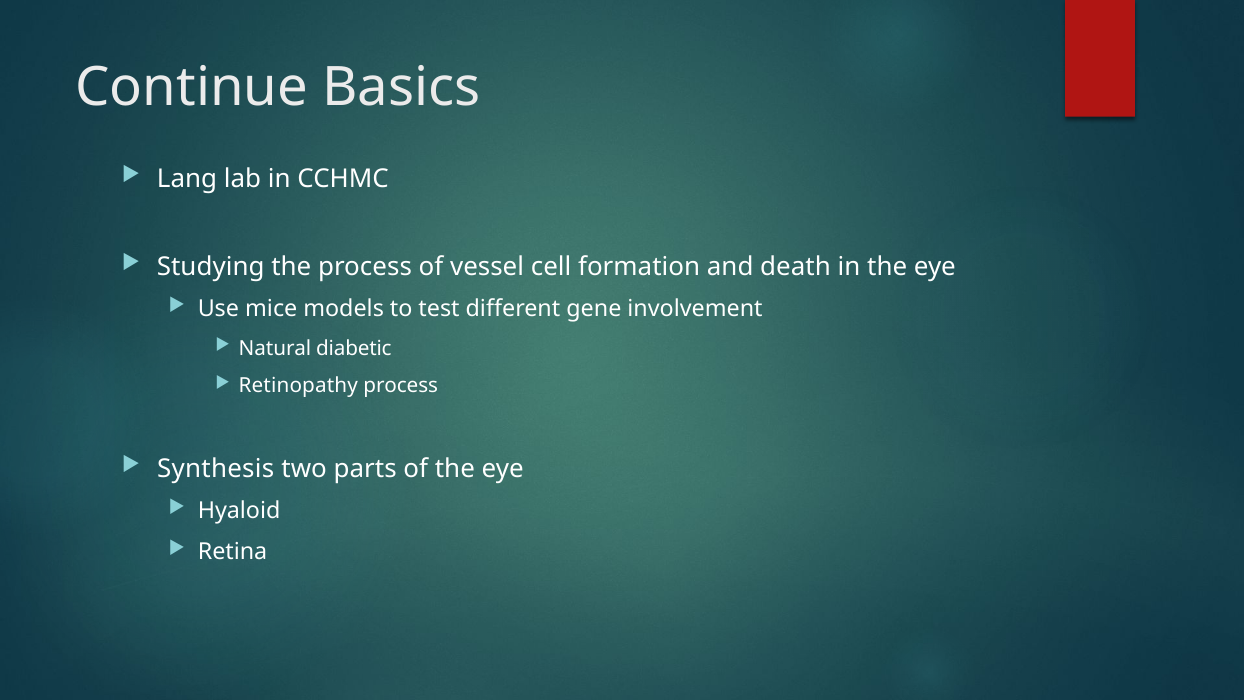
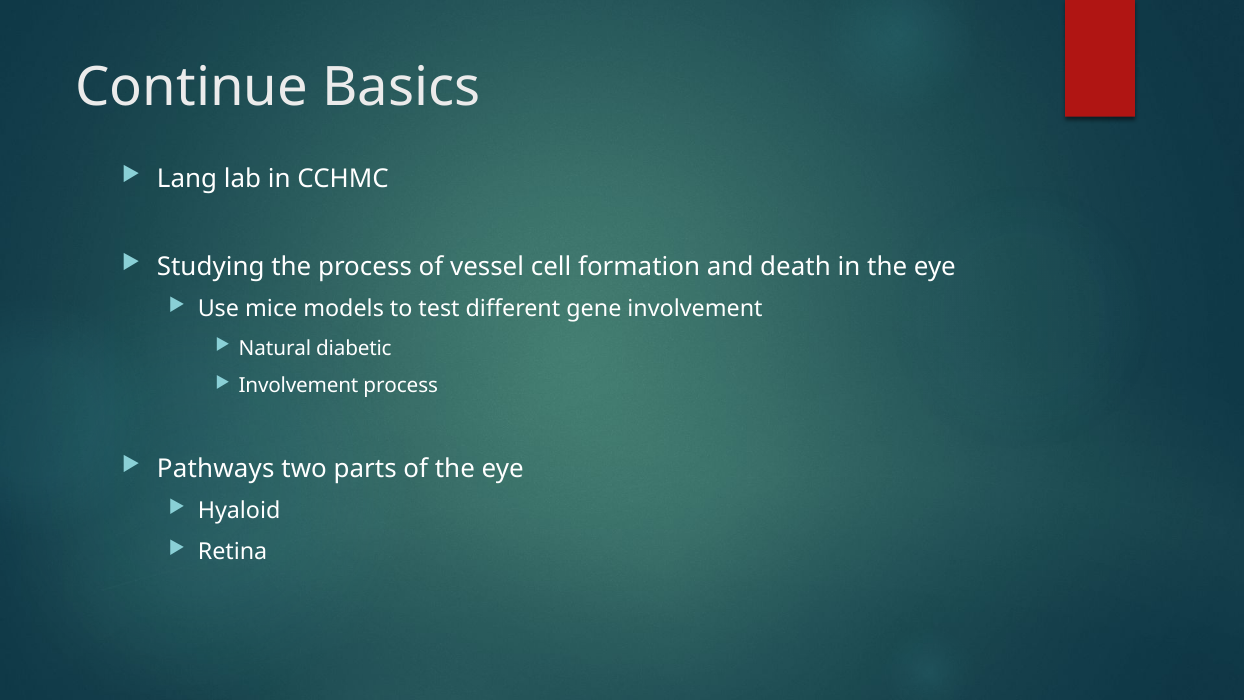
Retinopathy: Retinopathy -> Involvement (298, 386)
Synthesis: Synthesis -> Pathways (216, 468)
